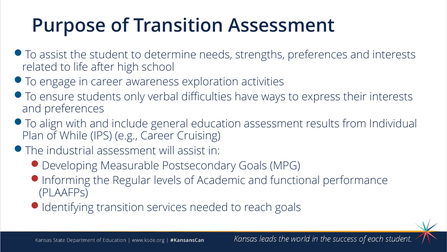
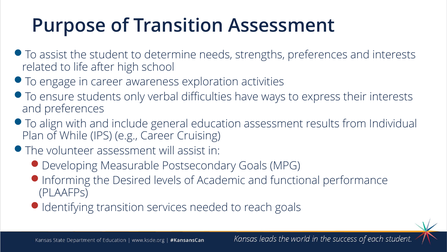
industrial: industrial -> volunteer (70, 150)
Regular: Regular -> Desired (132, 180)
